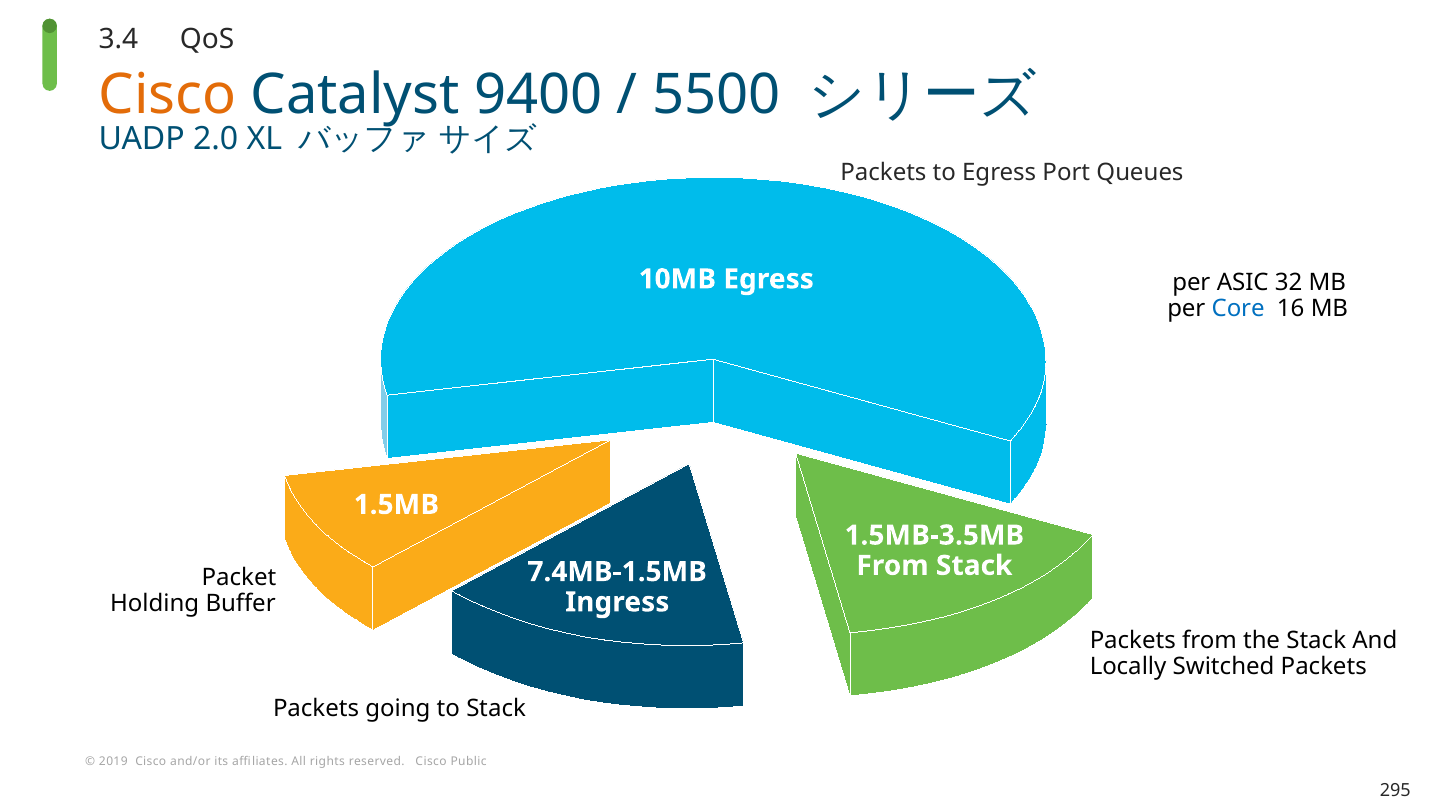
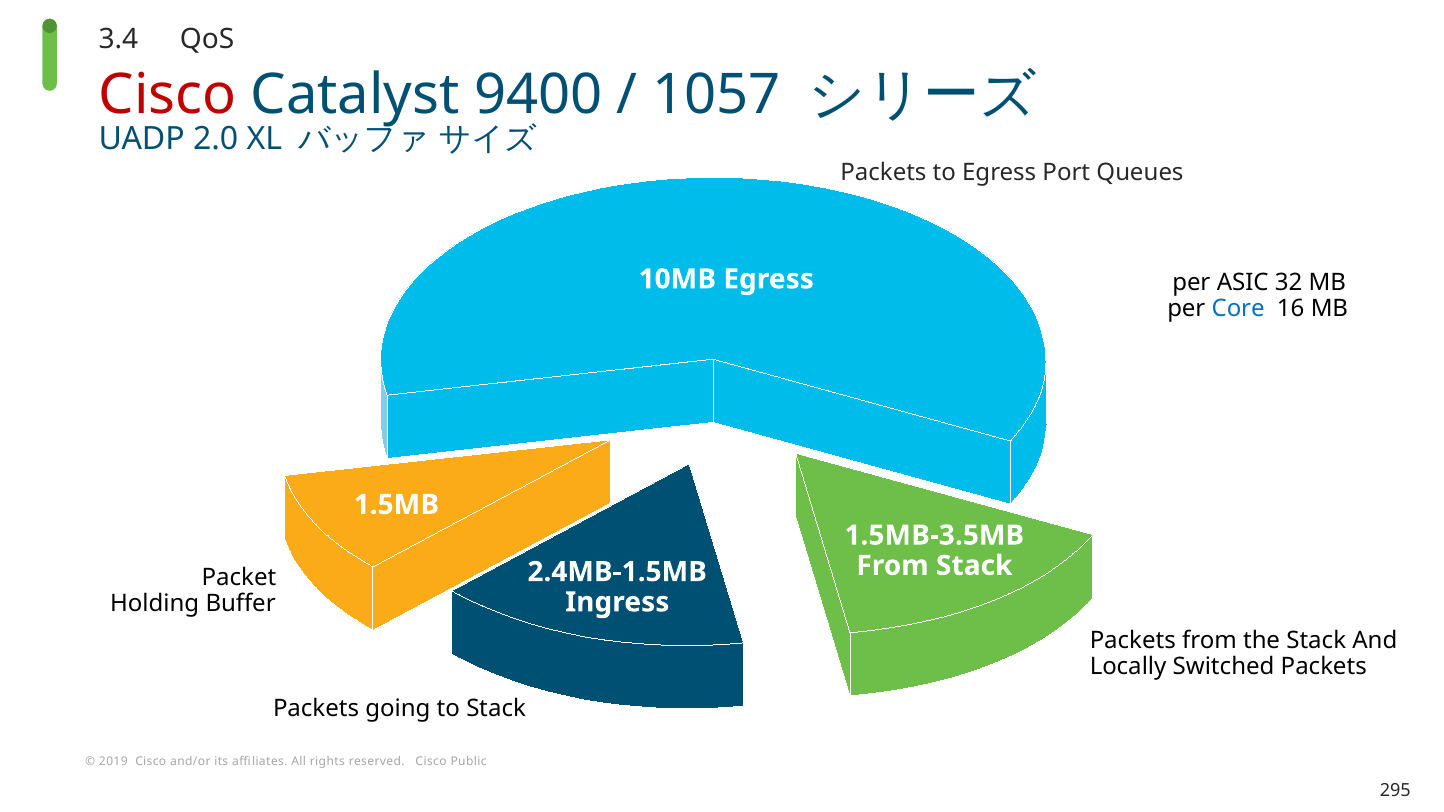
Cisco colour: orange -> red (167, 95)
5500: 5500 -> 1057 (716, 95)
7.4MB-1.5MB: 7.4MB-1.5MB -> 2.4MB-1.5MB (617, 572)
